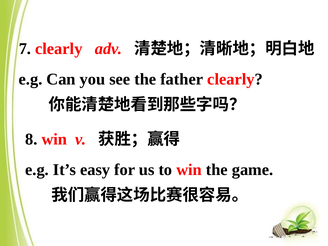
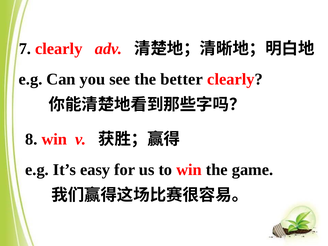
father: father -> better (182, 79)
